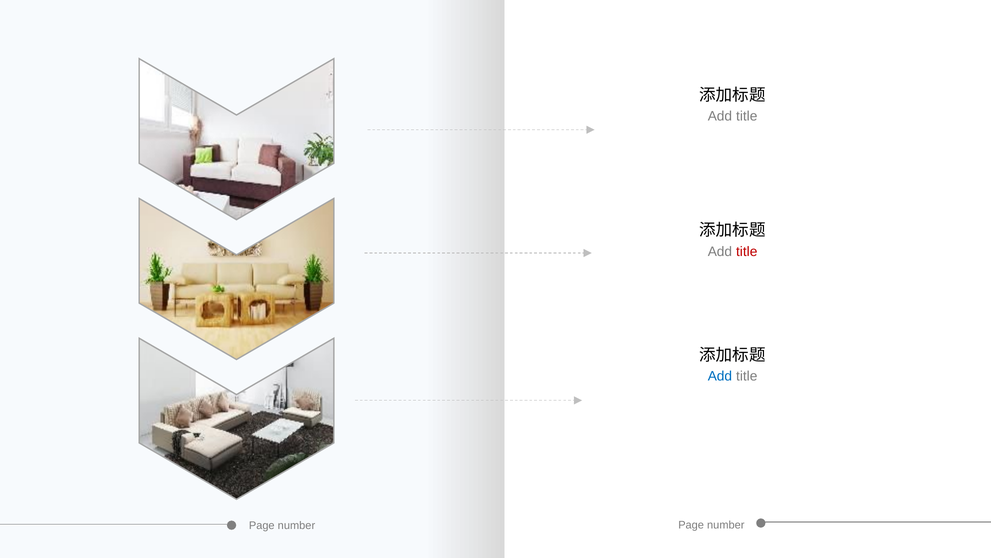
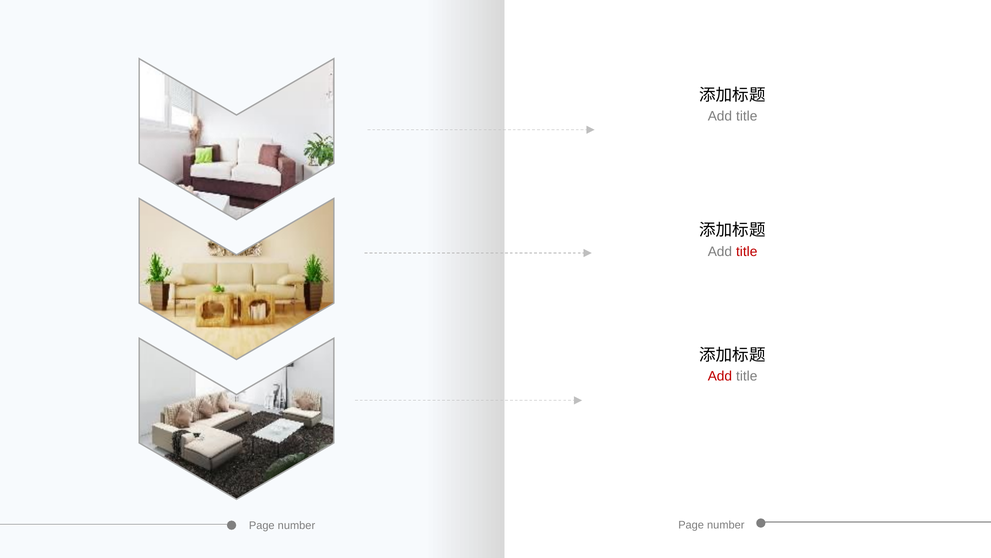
Add colour: blue -> red (720, 376)
